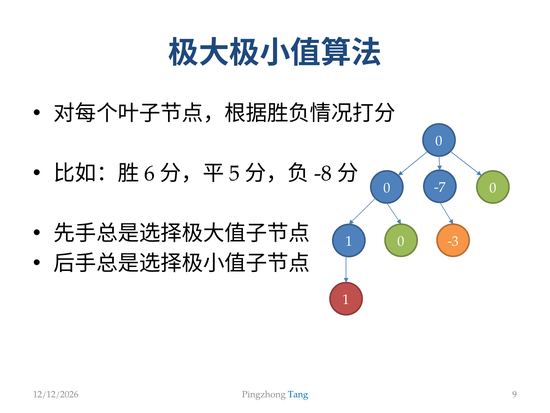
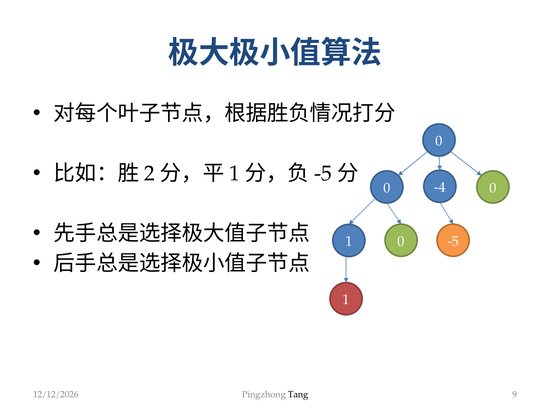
6: 6 -> 2 (150, 173)
5: 5 -> 1 (235, 173)
-8: -8 -> -5 (323, 173)
-7: -7 -> -4 (440, 187)
0 -3: -3 -> -5 (453, 241)
Tang colour: blue -> black (298, 394)
